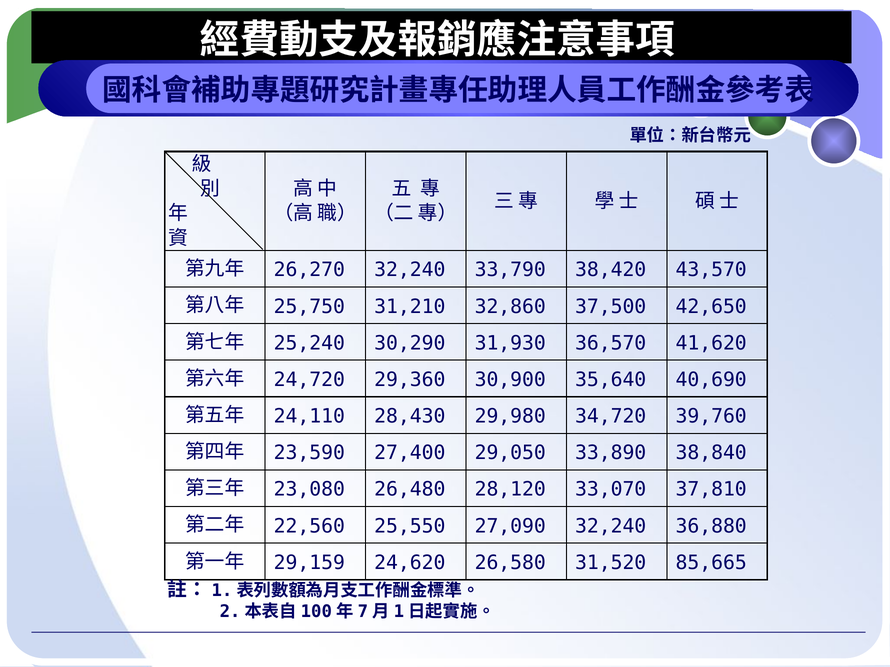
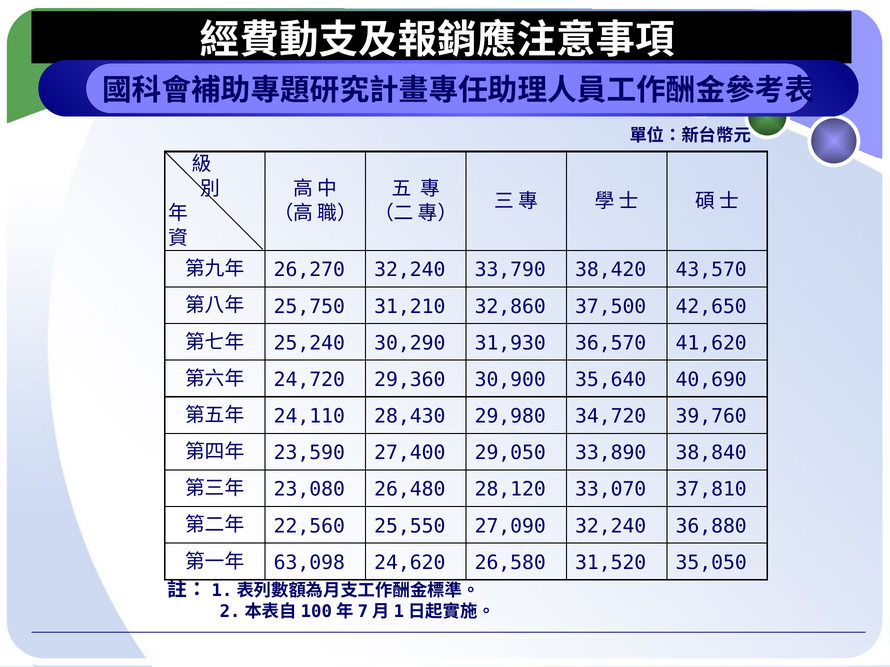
29,159: 29,159 -> 63,098 (309, 563)
85,665: 85,665 -> 35,050 (711, 563)
